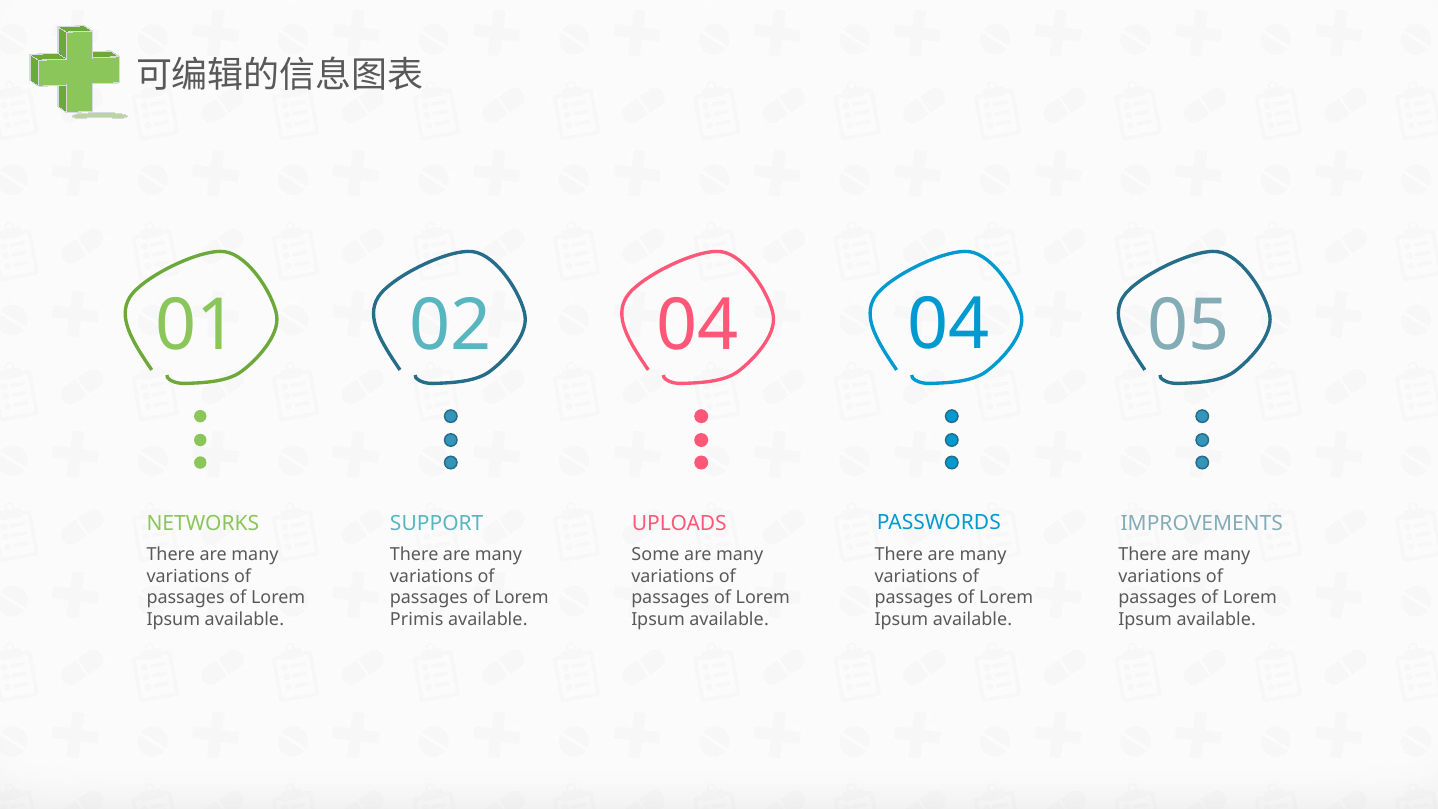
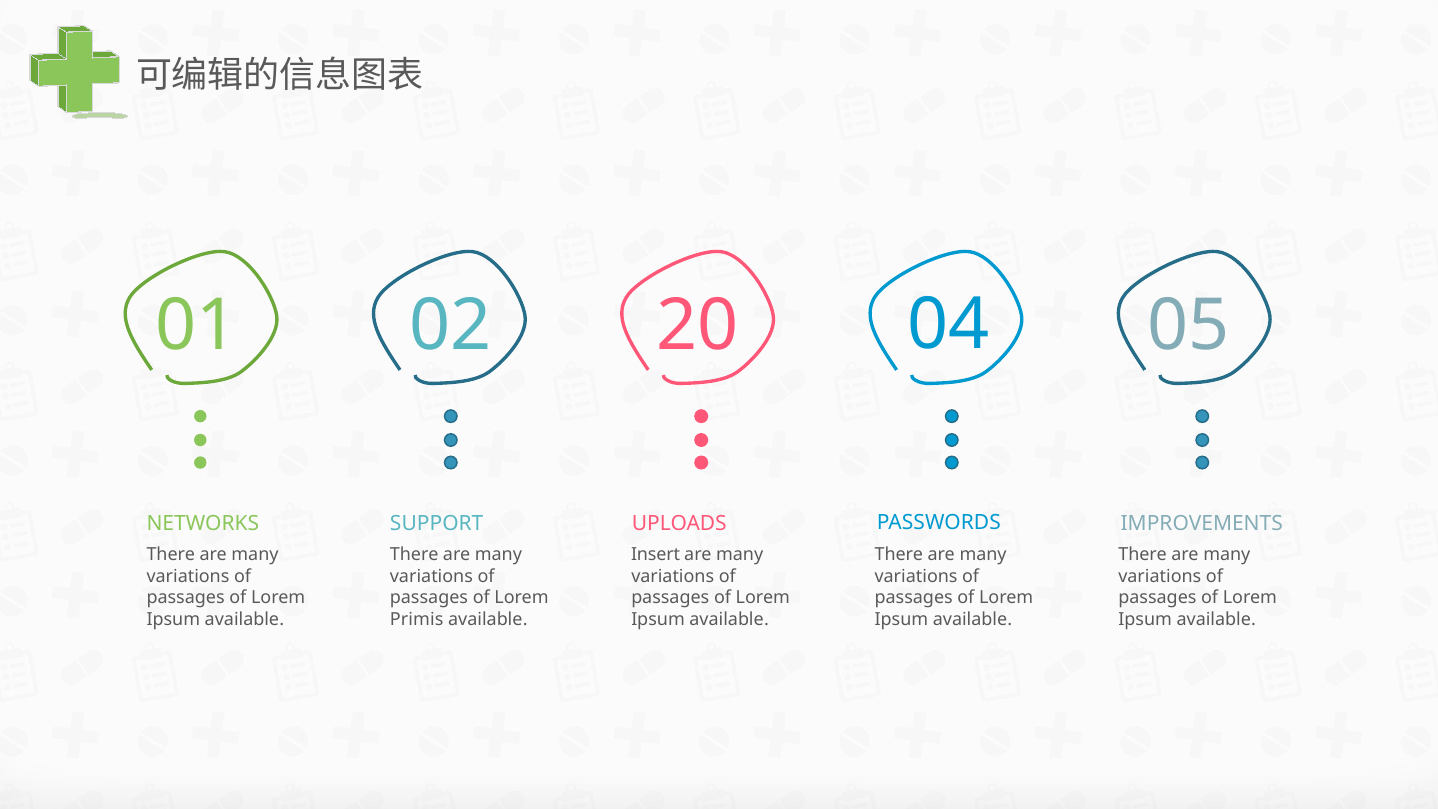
02 04: 04 -> 20 (697, 326)
Some: Some -> Insert (656, 555)
